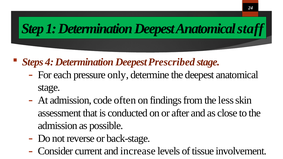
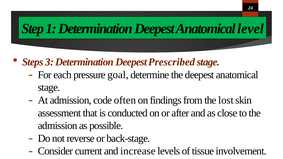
staff: staff -> level (251, 29)
4: 4 -> 3 (49, 62)
only: only -> goal (118, 75)
less: less -> lost (226, 100)
